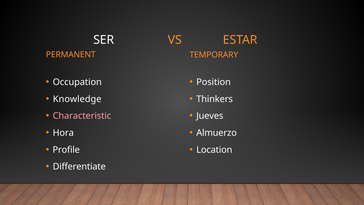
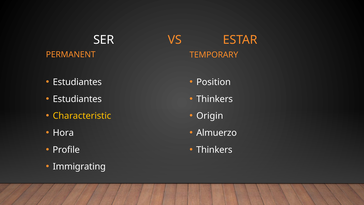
Occupation: Occupation -> Estudiantes (77, 82)
Knowledge: Knowledge -> Estudiantes (77, 99)
Characteristic colour: pink -> yellow (82, 116)
Jueves: Jueves -> Origin (210, 116)
Location: Location -> Thinkers (214, 150)
Differentiate: Differentiate -> Immigrating (79, 167)
